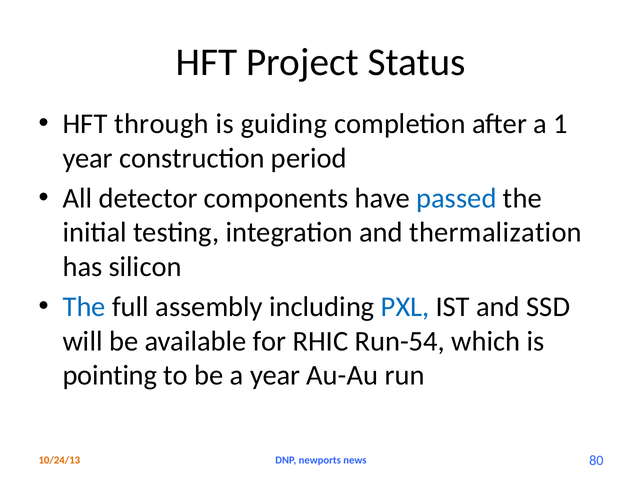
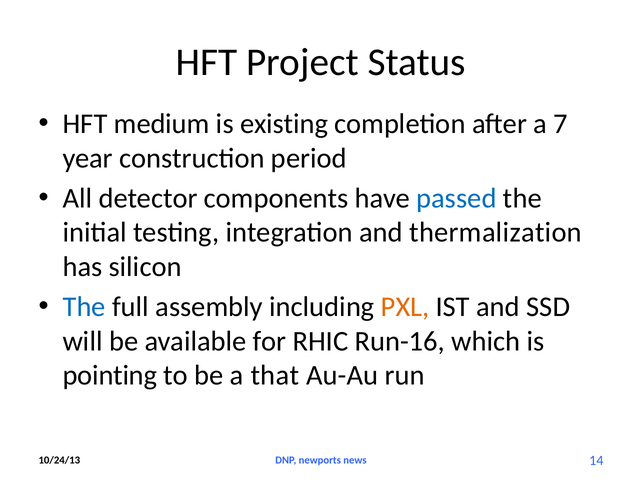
through: through -> medium (162, 124)
guiding: guiding -> existing (284, 124)
1: 1 -> 7 (561, 124)
PXL colour: blue -> orange (405, 306)
Run-54: Run-54 -> Run-16 (400, 341)
a year: year -> that (275, 375)
80: 80 -> 14 (596, 460)
10/24/13 colour: orange -> black (59, 460)
